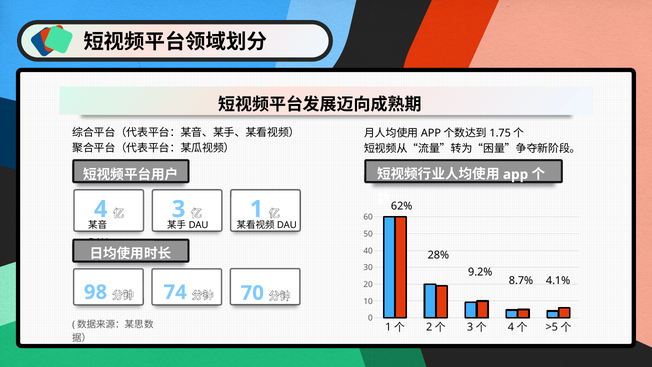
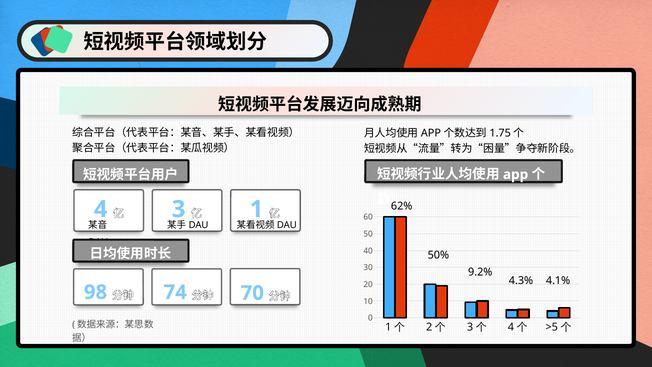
28%: 28% -> 50% (438, 255)
8.7%: 8.7% -> 4.3% (521, 280)
